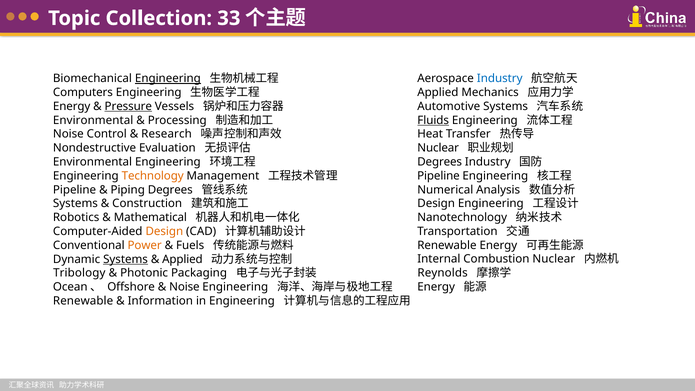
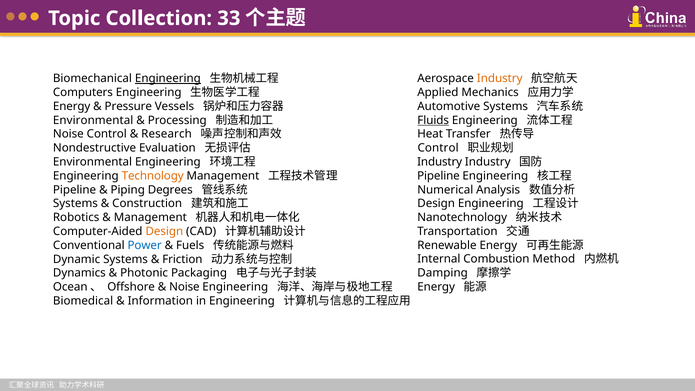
Industry colour: blue -> orange (500, 79)
Pressure underline: present -> none (128, 106)
Nuclear: Nuclear -> Control (438, 148)
Degrees: Degrees -> Industry (440, 162)
Mathematical: Mathematical -> Management (150, 217)
Power colour: orange -> blue (145, 245)
Combustion Nuclear: Nuclear -> Method (554, 259)
Systems underline: present -> none (126, 259)
Applied: Applied -> Friction (182, 259)
Tribology: Tribology -> Dynamics (79, 273)
Reynolds: Reynolds -> Damping (443, 273)
Renewable: Renewable -> Biomedical (83, 301)
